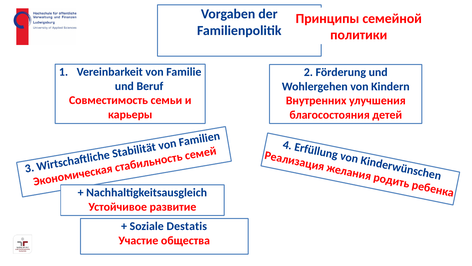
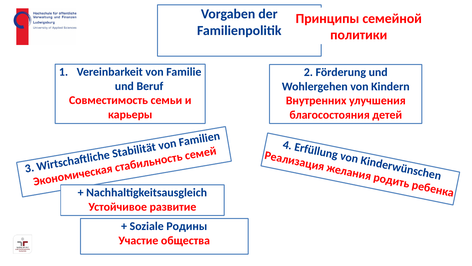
Destatis: Destatis -> Родины (187, 226)
